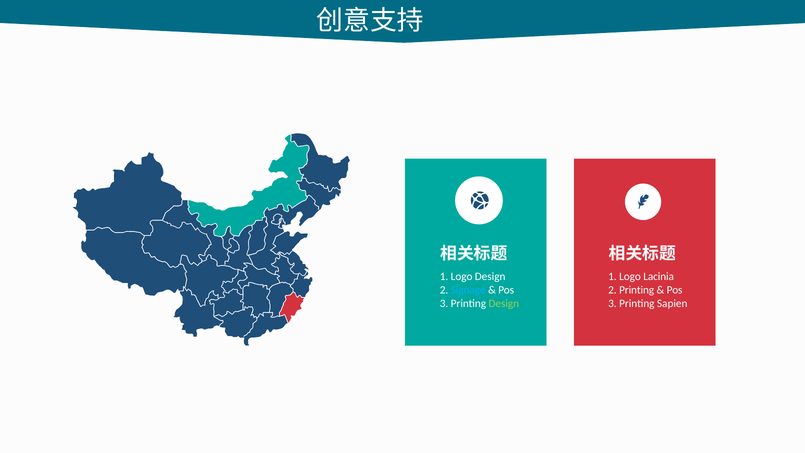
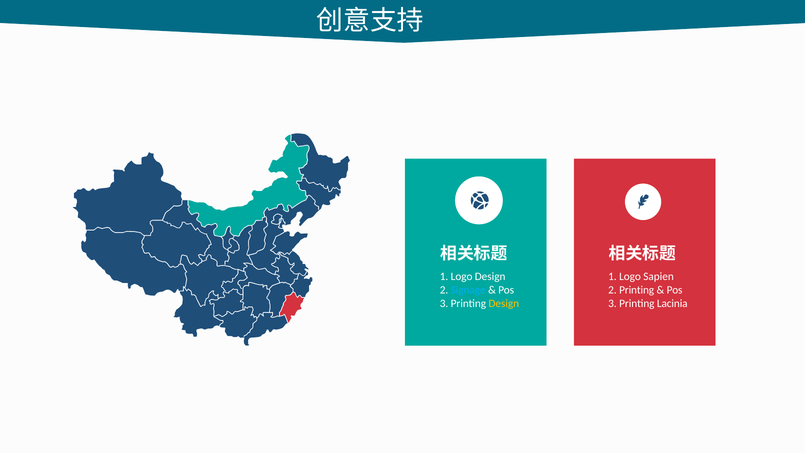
Lacinia: Lacinia -> Sapien (659, 276)
Design colour: light green -> yellow (504, 303)
Sapien: Sapien -> Lacinia (672, 303)
